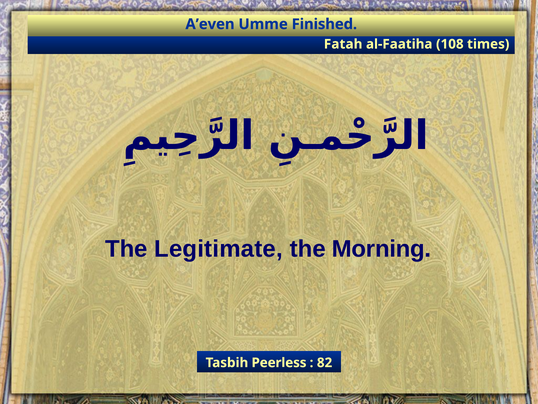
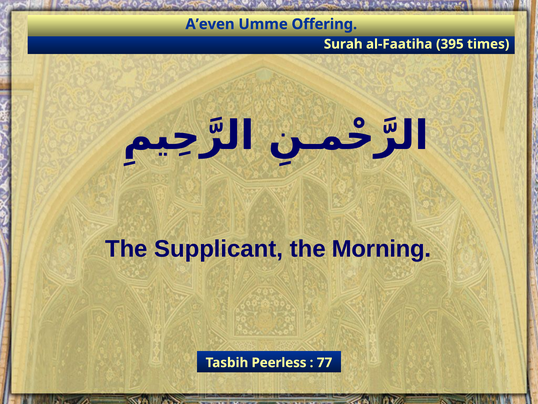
Finished: Finished -> Offering (324, 24)
Fatah: Fatah -> Surah (343, 44)
108: 108 -> 395 (450, 44)
Legitimate: Legitimate -> Supplicant (219, 249)
82: 82 -> 77 (325, 362)
